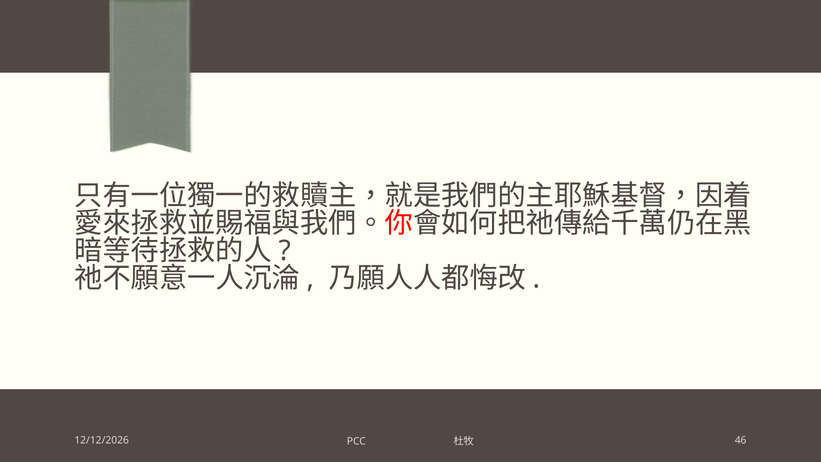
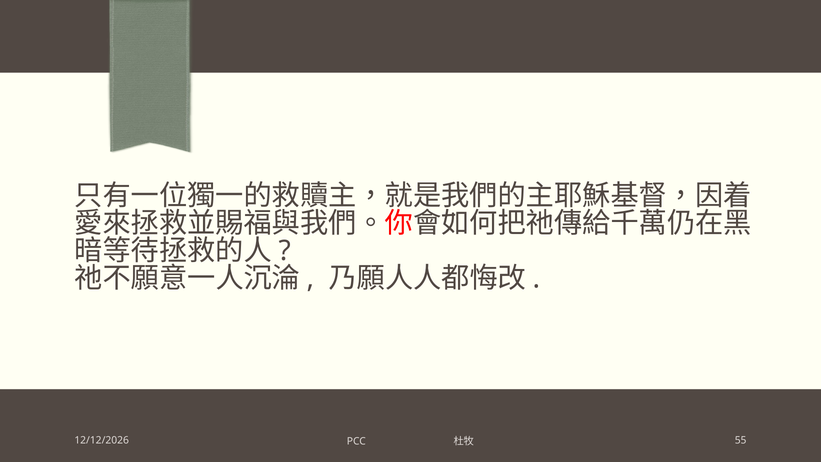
46: 46 -> 55 (741, 440)
